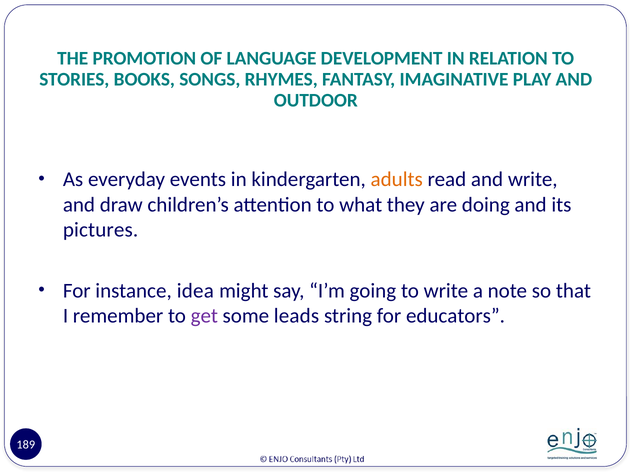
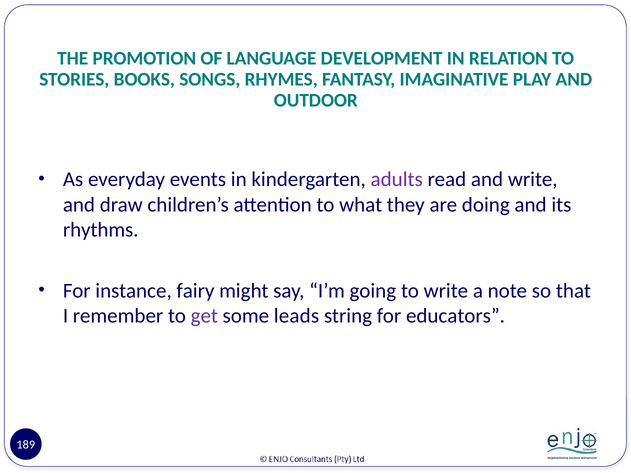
adults colour: orange -> purple (397, 180)
pictures: pictures -> rhythms (101, 230)
idea: idea -> fairy (195, 291)
